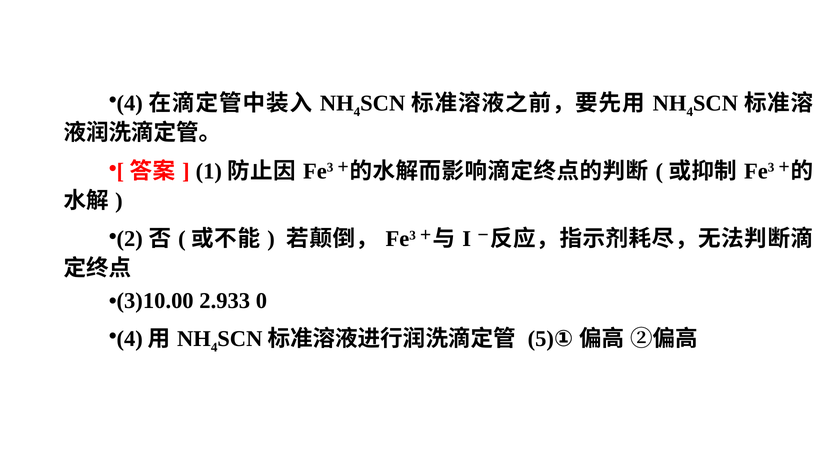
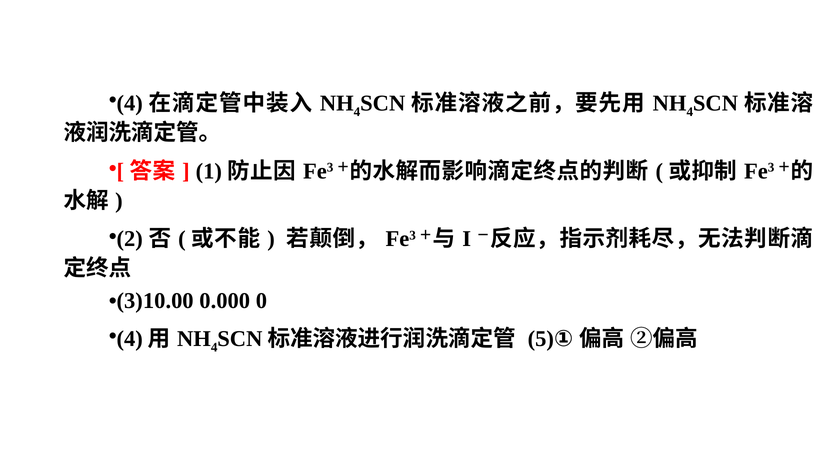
2.933: 2.933 -> 0.000 (225, 301)
